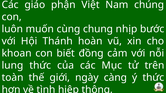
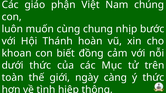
lung: lung -> dưới (13, 66)
